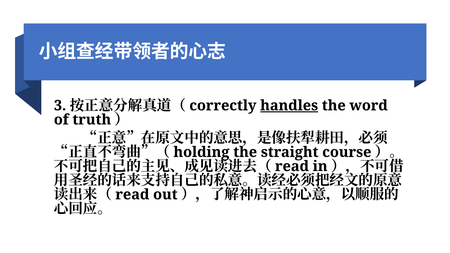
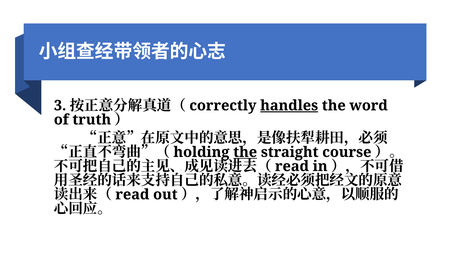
the underline: none -> present (245, 152)
